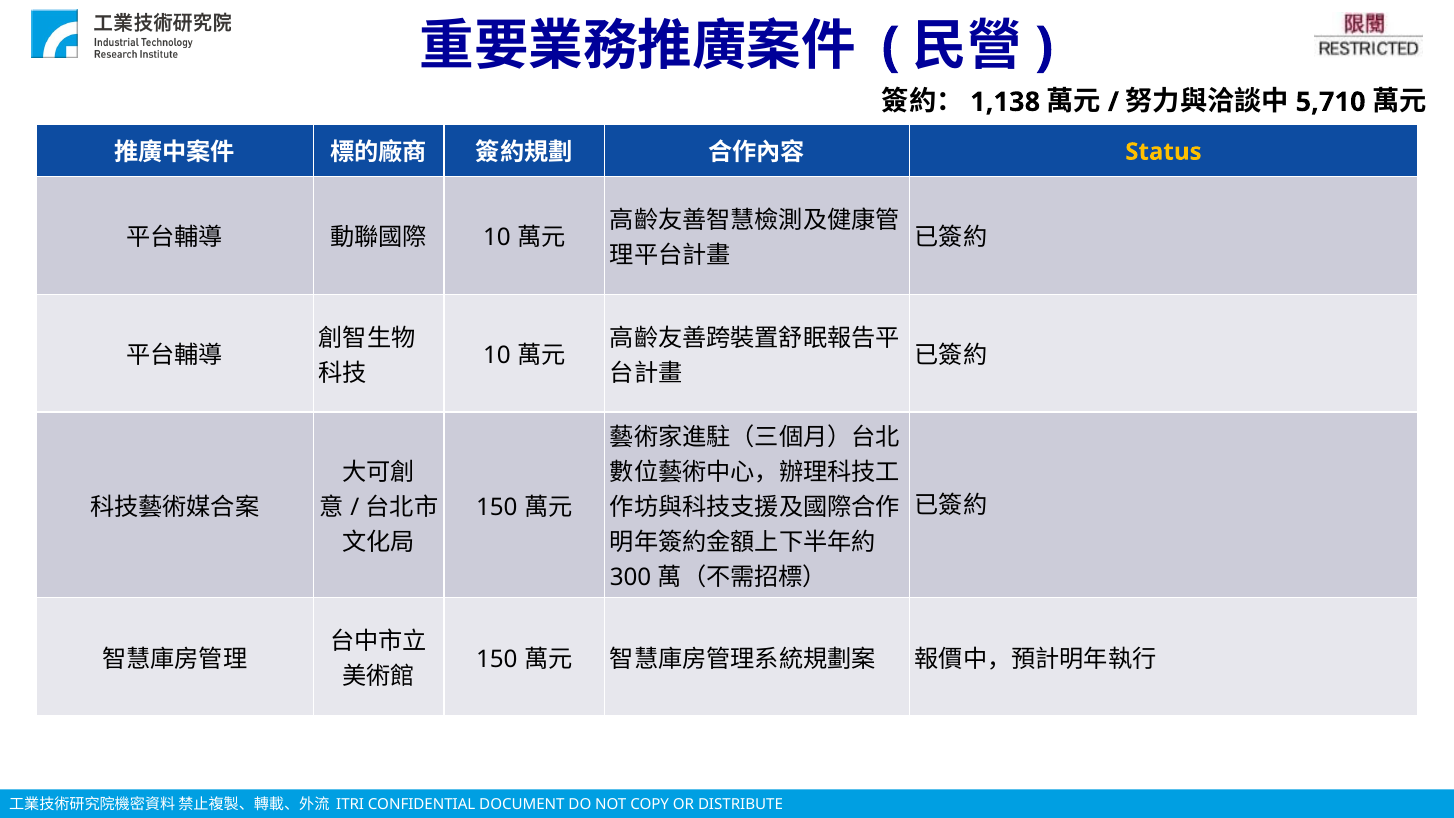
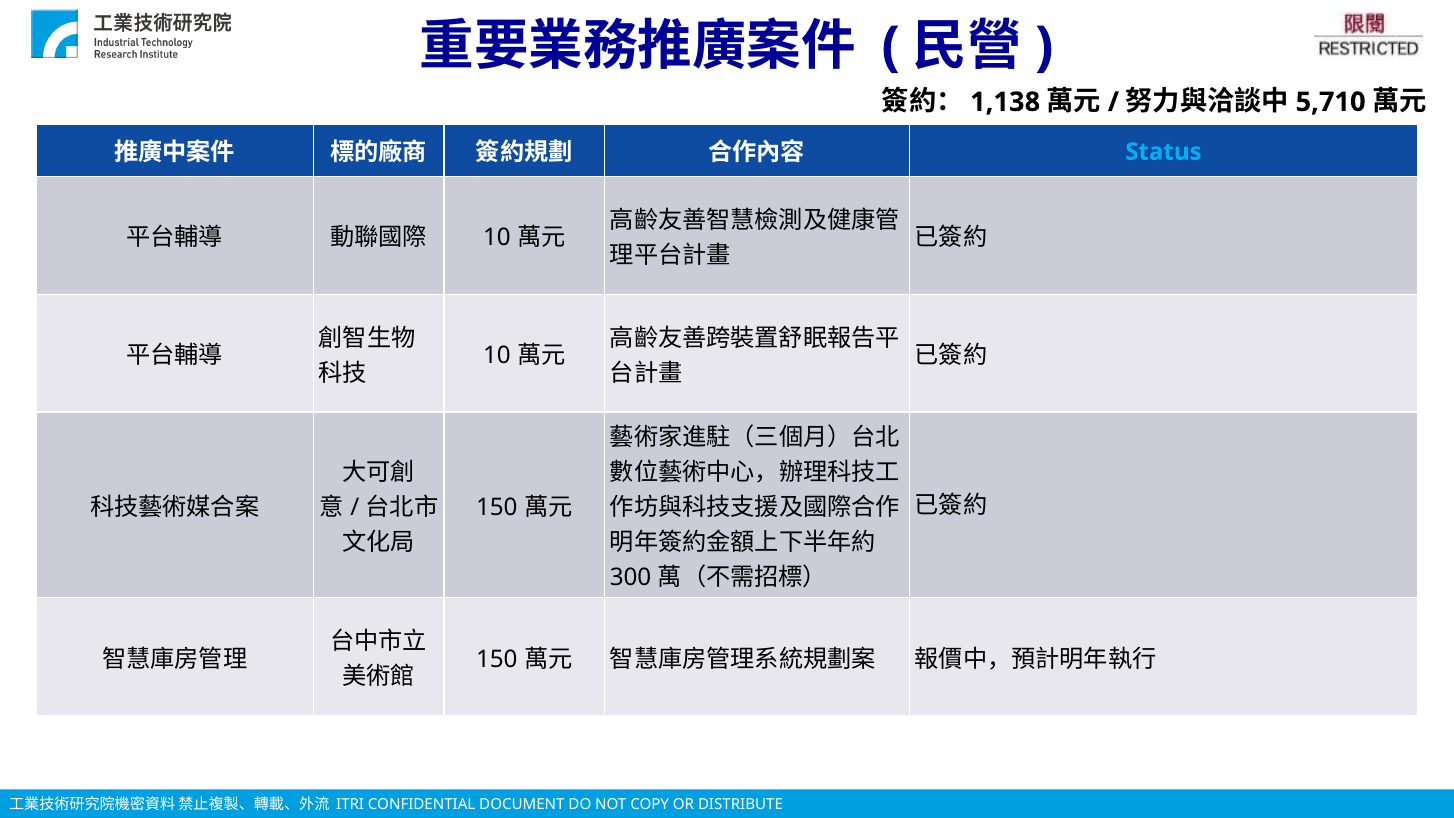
Status colour: yellow -> light blue (1163, 152)
